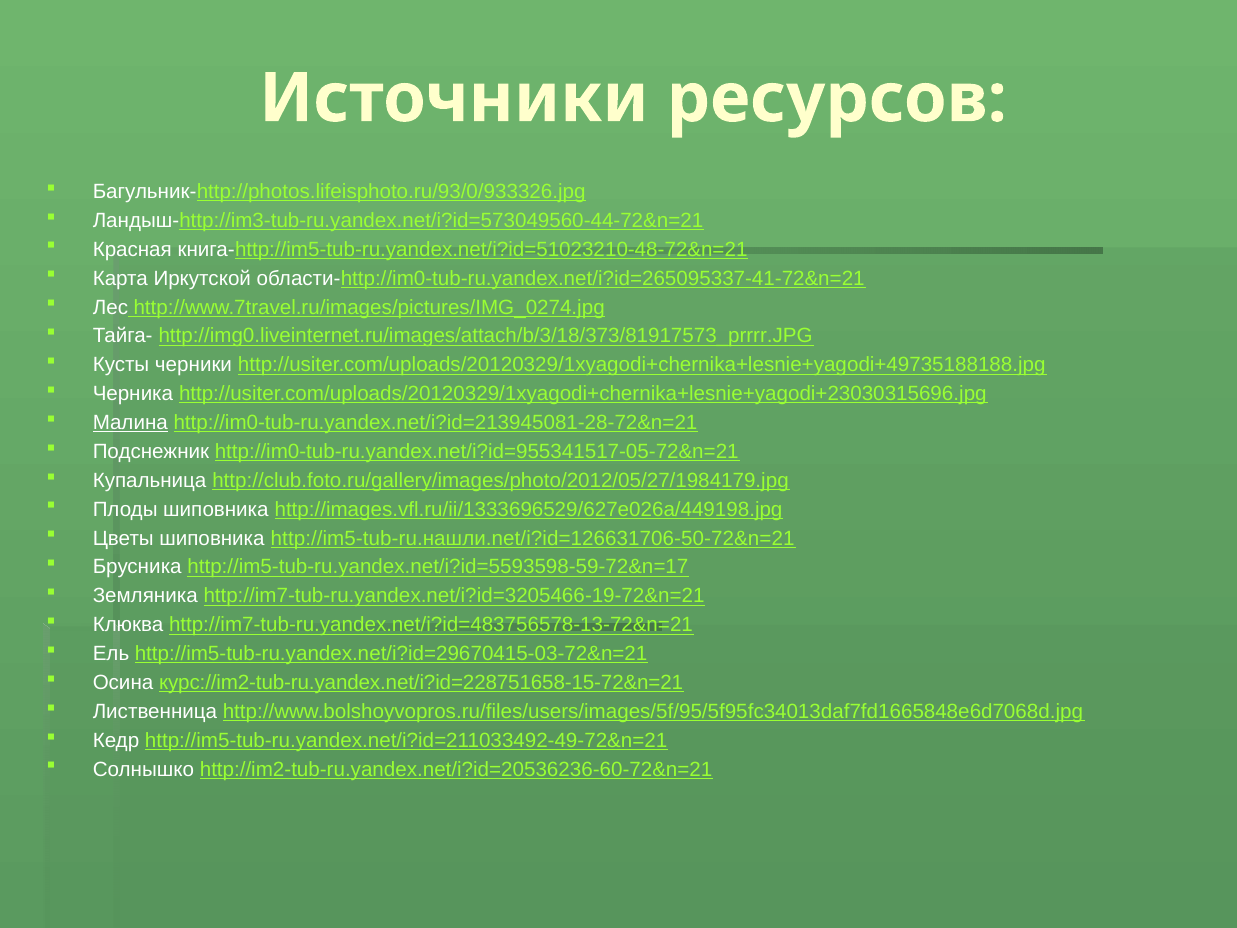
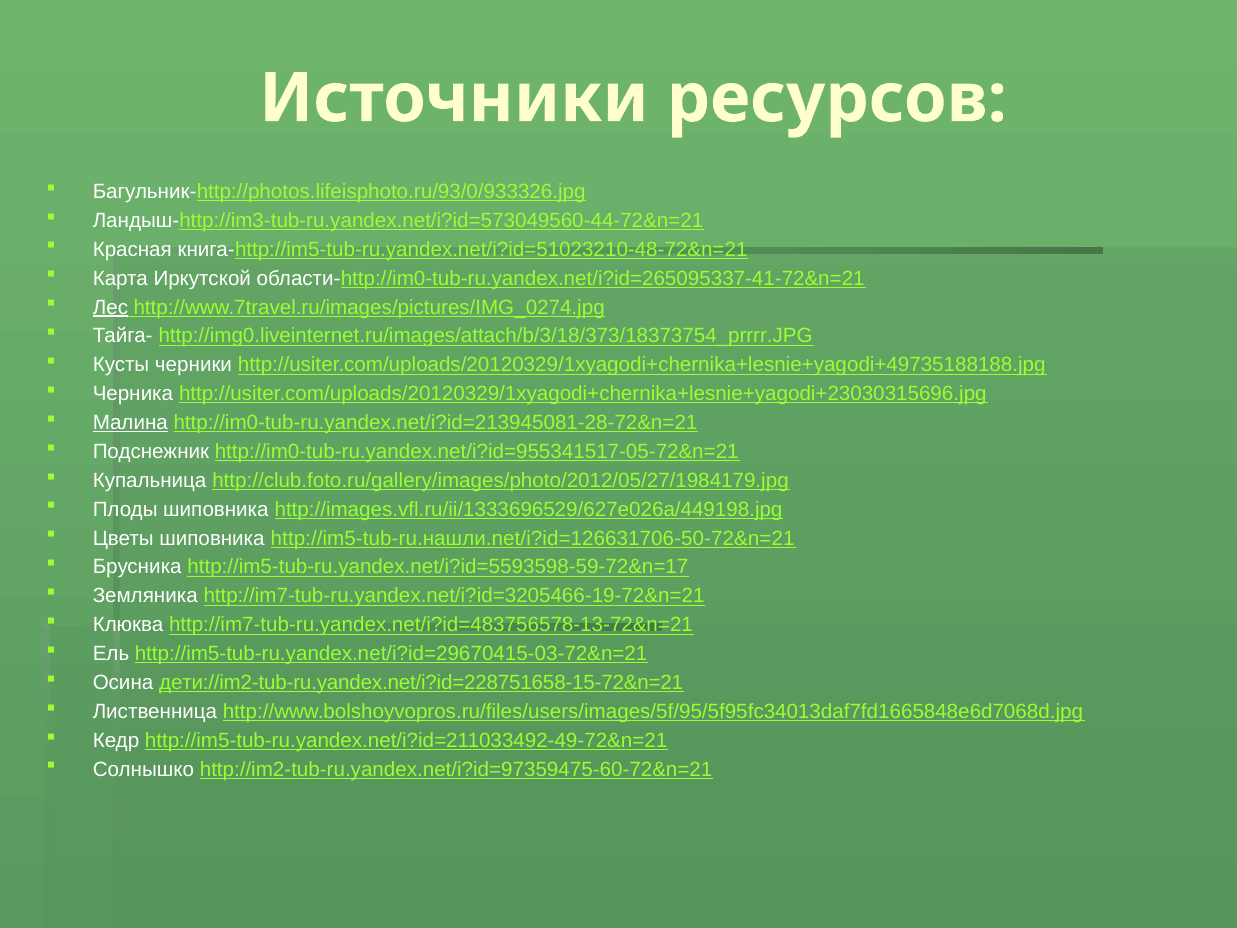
Лес underline: none -> present (110, 307)
http://img0.liveinternet.ru/images/attach/b/3/18/373/81917573_prrrr.JPG: http://img0.liveinternet.ru/images/attach/b/3/18/373/81917573_prrrr.JPG -> http://img0.liveinternet.ru/images/attach/b/3/18/373/18373754_prrrr.JPG (486, 336)
курс://im2-tub-ru.yandex.net/i?id=228751658-15-72&n=21: курс://im2-tub-ru.yandex.net/i?id=228751658-15-72&n=21 -> дети://im2-tub-ru.yandex.net/i?id=228751658-15-72&n=21 (421, 683)
http://im2-tub-ru.yandex.net/i?id=20536236-60-72&n=21: http://im2-tub-ru.yandex.net/i?id=20536236-60-72&n=21 -> http://im2-tub-ru.yandex.net/i?id=97359475-60-72&n=21 (456, 769)
